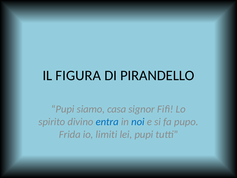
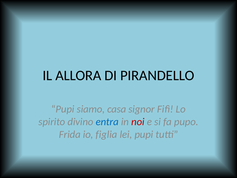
FIGURA: FIGURA -> ALLORA (78, 75)
noi colour: blue -> red (138, 122)
limiti: limiti -> figlia (106, 134)
